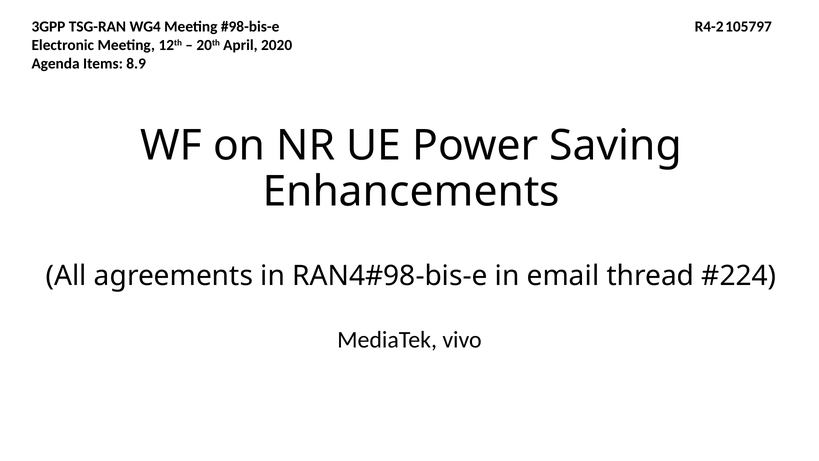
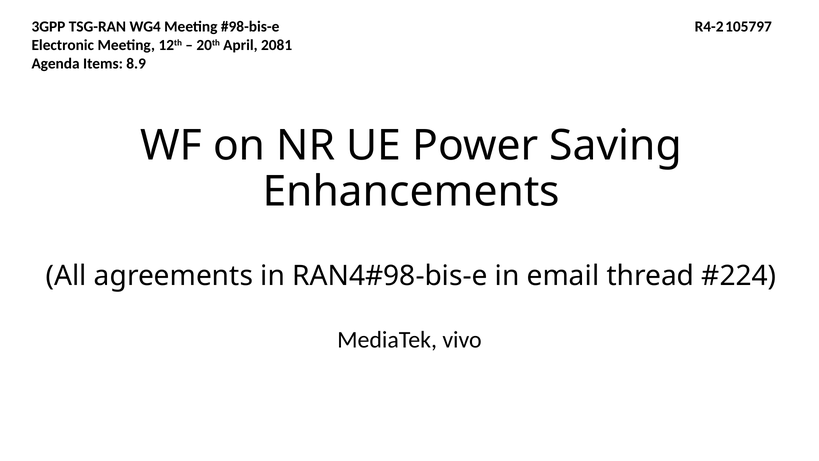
2020: 2020 -> 2081 (277, 45)
